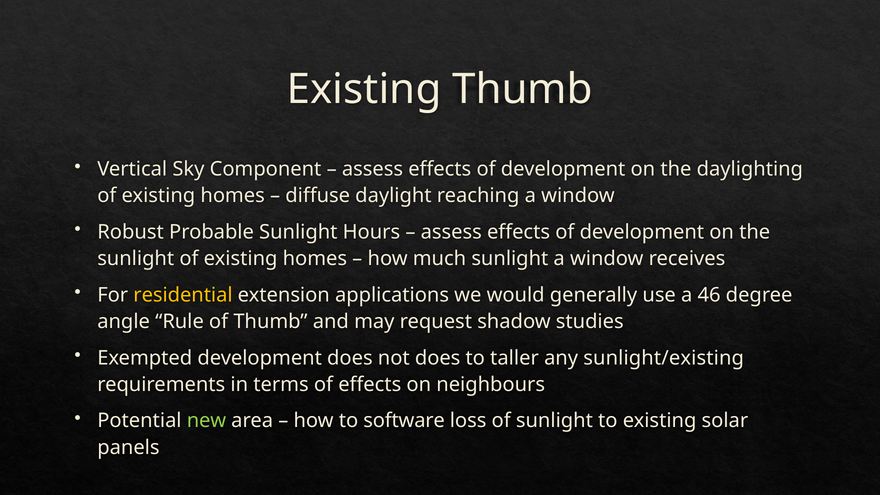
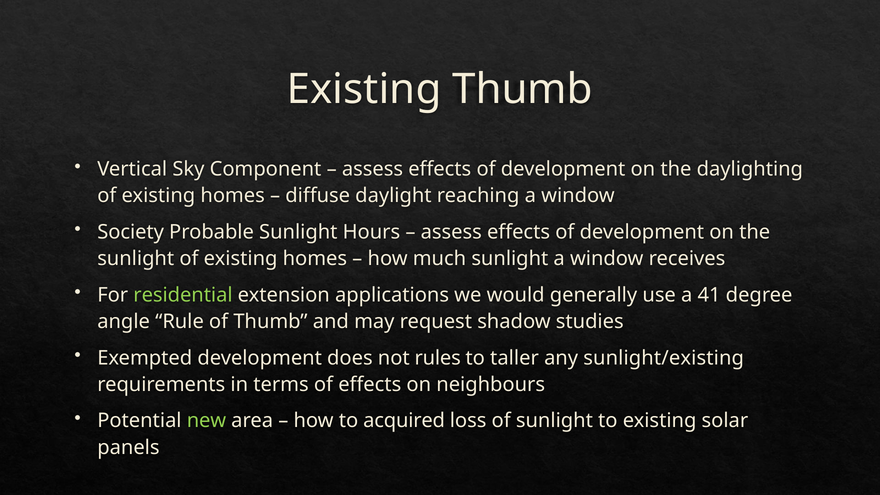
Robust: Robust -> Society (131, 232)
residential colour: yellow -> light green (183, 295)
46: 46 -> 41 (709, 295)
not does: does -> rules (438, 358)
software: software -> acquired (404, 421)
